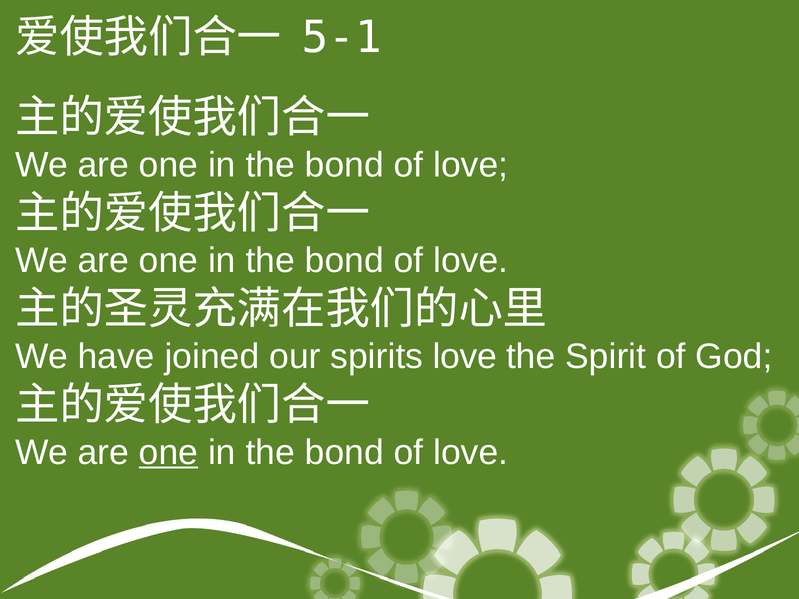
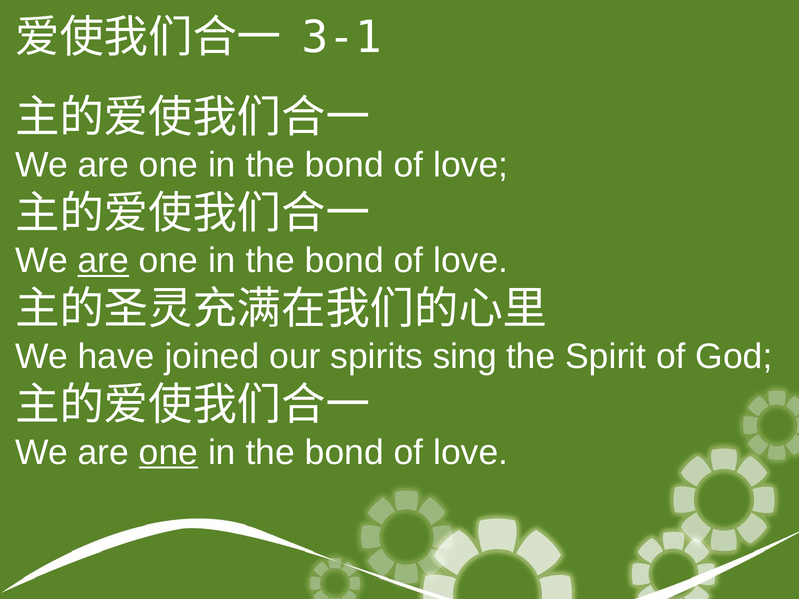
5-1: 5-1 -> 3-1 (342, 38)
are underline: none -> present (103, 261)
spirits love: love -> sing (465, 357)
